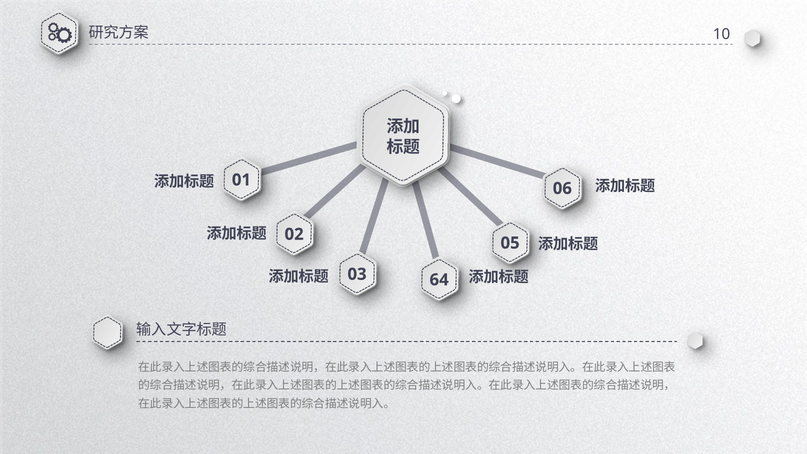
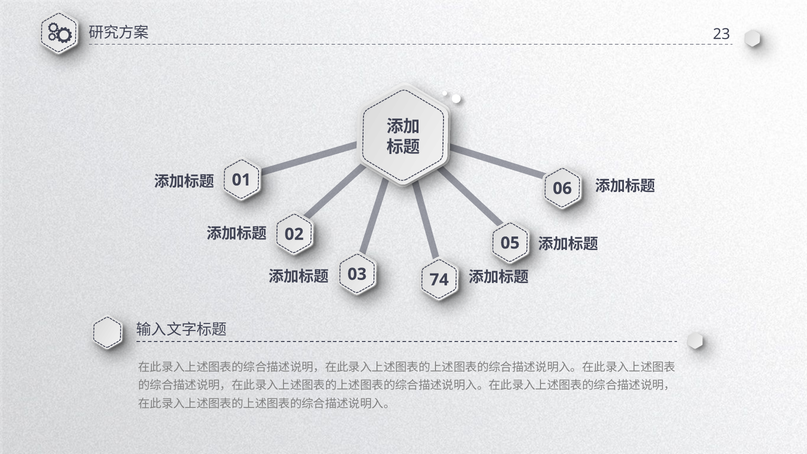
10: 10 -> 23 (722, 35)
64: 64 -> 74 (439, 280)
